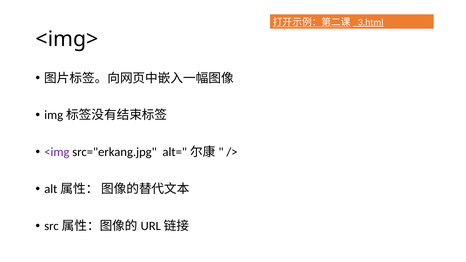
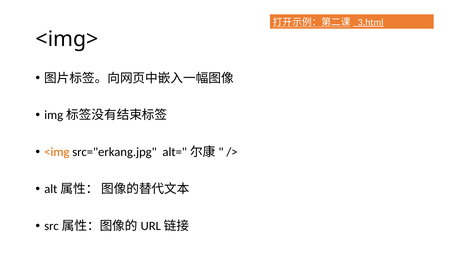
<img colour: purple -> orange (57, 152)
